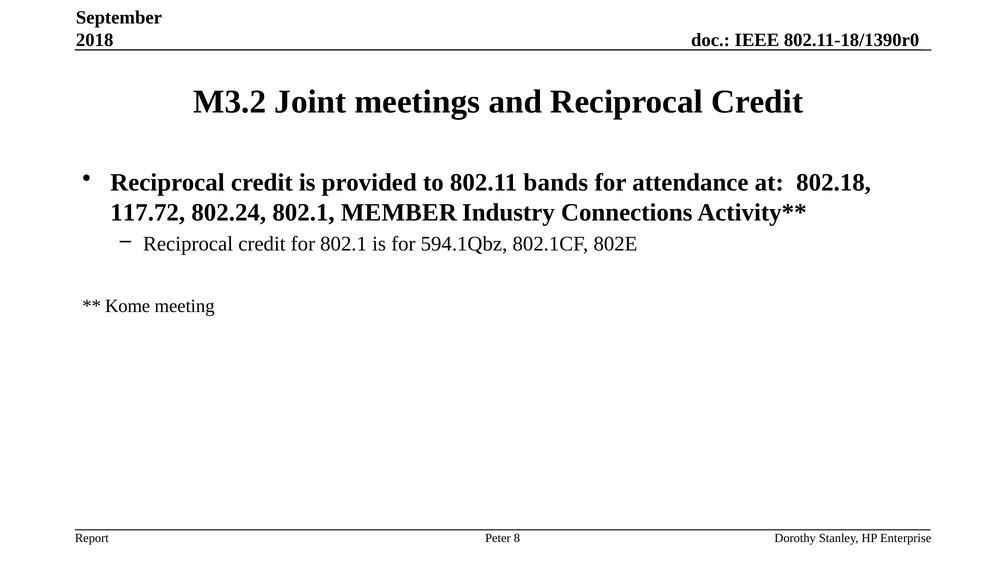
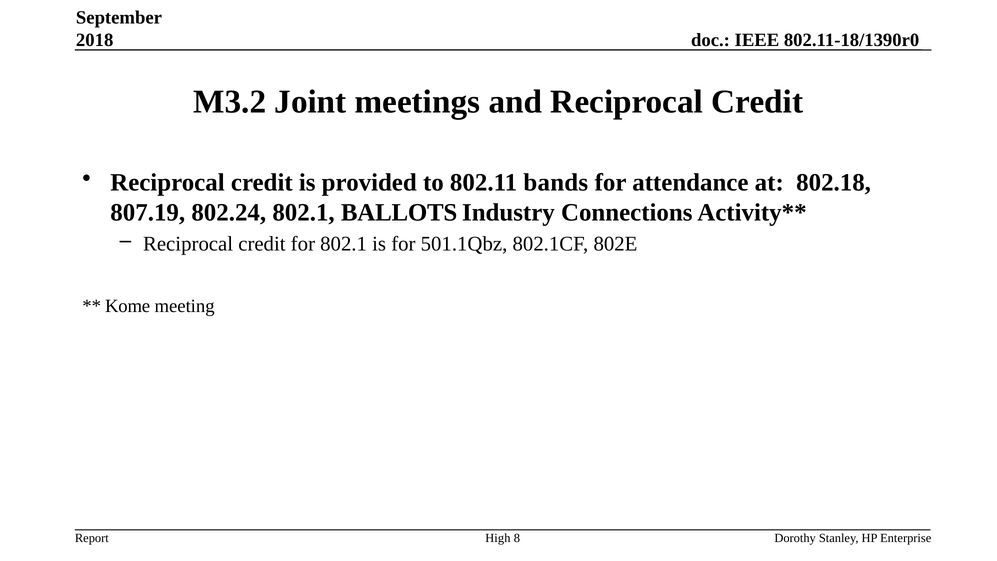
117.72: 117.72 -> 807.19 (148, 212)
MEMBER: MEMBER -> BALLOTS (399, 212)
594.1Qbz: 594.1Qbz -> 501.1Qbz (464, 244)
Peter: Peter -> High (498, 538)
